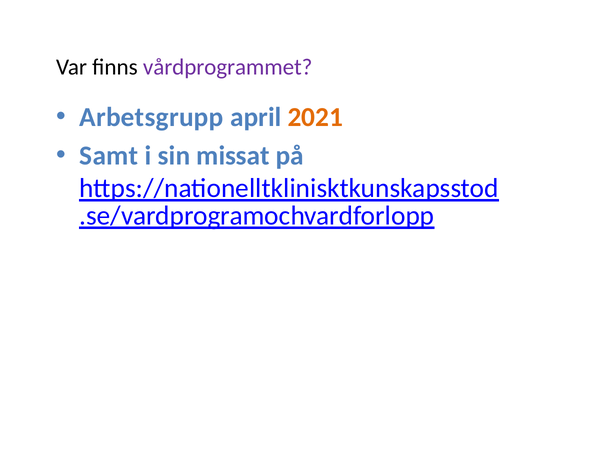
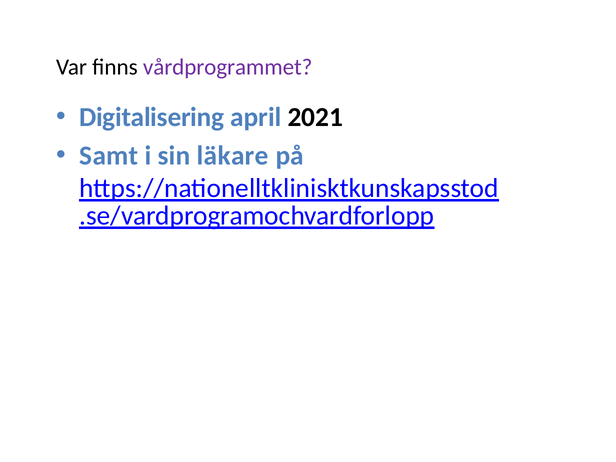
Arbetsgrupp: Arbetsgrupp -> Digitalisering (152, 117)
2021 colour: orange -> black (315, 117)
missat: missat -> läkare (233, 156)
